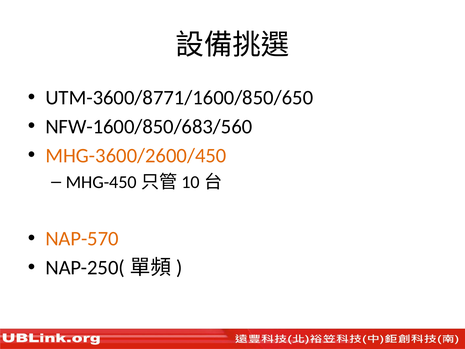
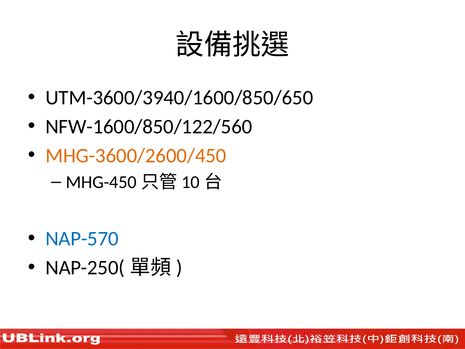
UTM-3600/8771/1600/850/650: UTM-3600/8771/1600/850/650 -> UTM-3600/3940/1600/850/650 (179, 98)
NFW-1600/850/683/560: NFW-1600/850/683/560 -> NFW-1600/850/122/560 (149, 126)
NAP-570 colour: orange -> blue (82, 239)
